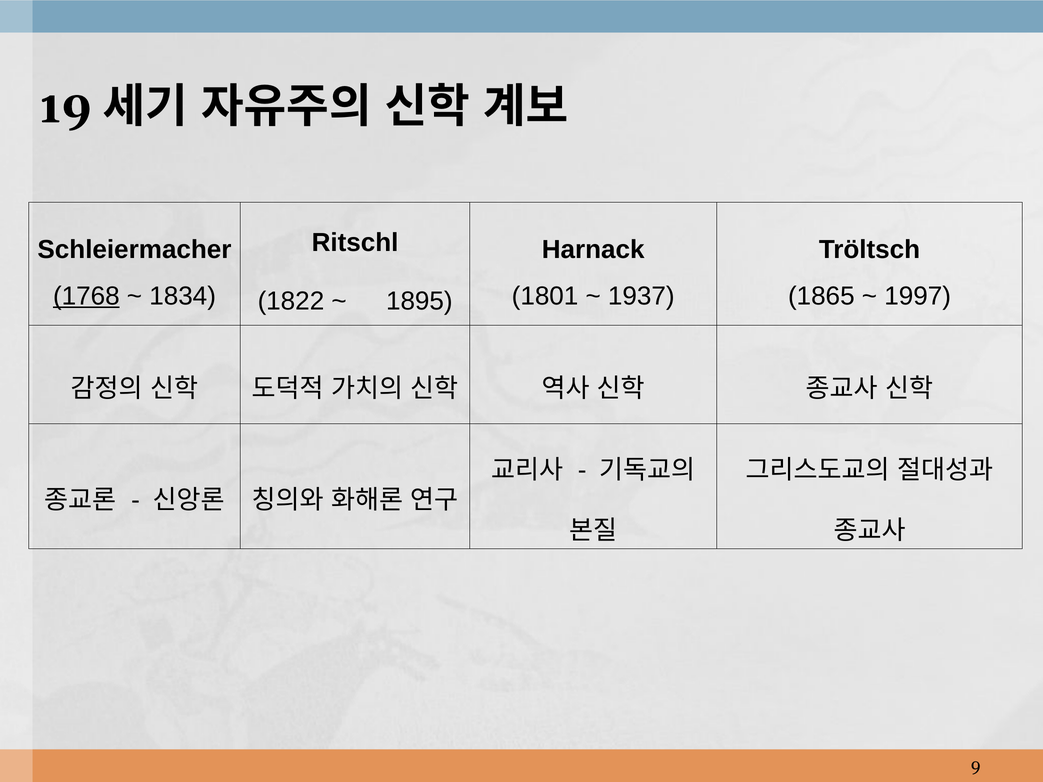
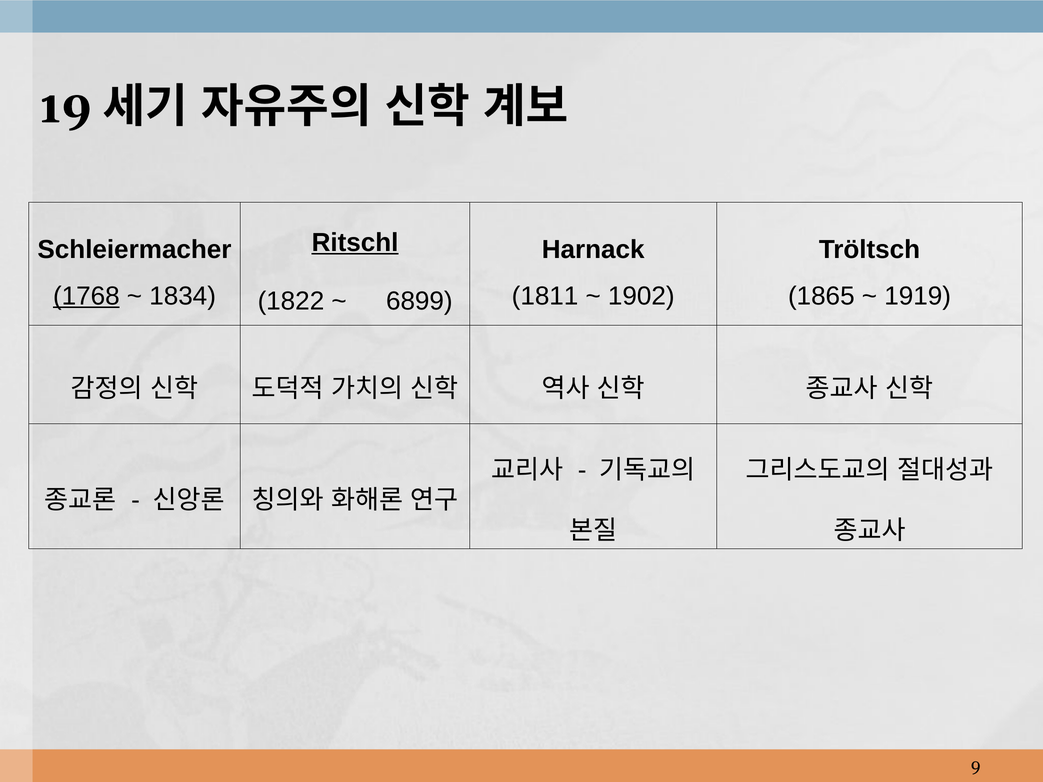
Ritschl underline: none -> present (355, 243)
1801: 1801 -> 1811 (545, 296)
1937: 1937 -> 1902 (641, 296)
1997: 1997 -> 1919 (918, 296)
1895: 1895 -> 6899 (419, 301)
